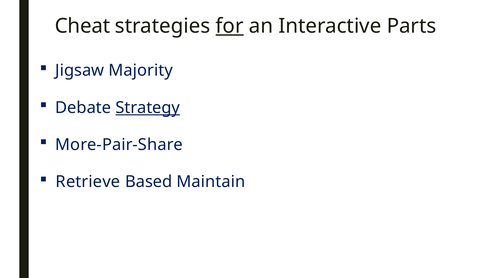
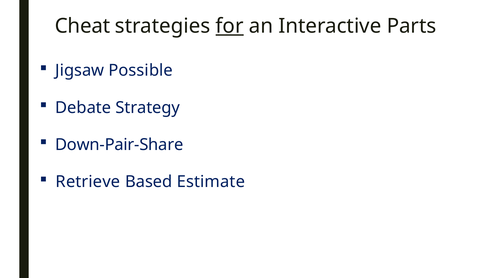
Majority: Majority -> Possible (141, 70)
Strategy underline: present -> none (148, 108)
More-Pair-Share: More-Pair-Share -> Down-Pair-Share (119, 145)
Maintain: Maintain -> Estimate (211, 182)
